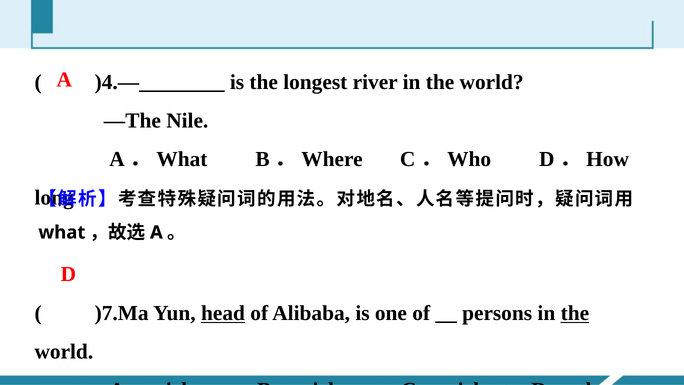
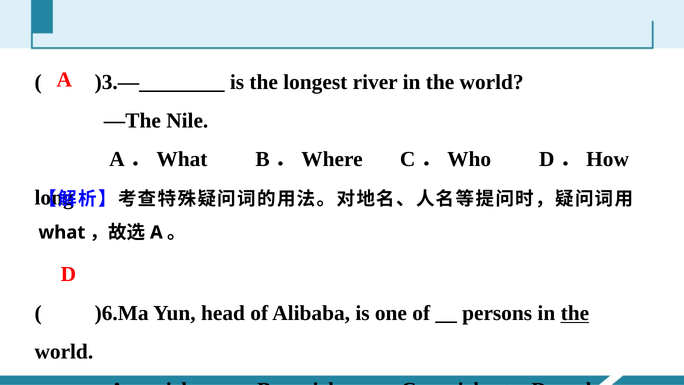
)4.—________: )4.—________ -> )3.—________ (160, 82)
)7.Ma: )7.Ma -> )6.Ma (122, 313)
head underline: present -> none (223, 313)
